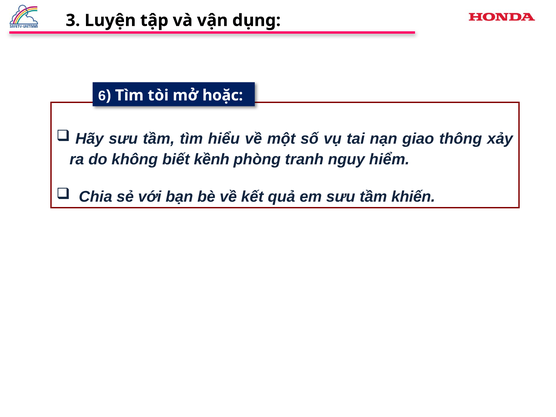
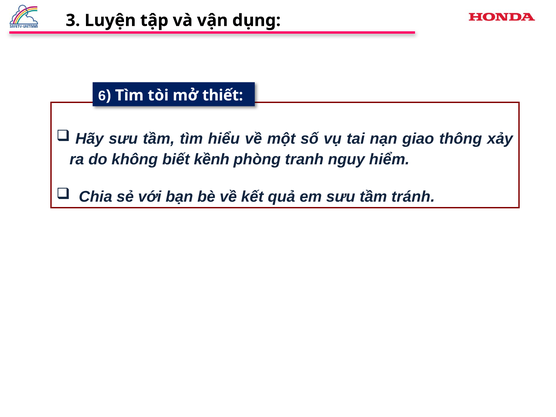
hoặc: hoặc -> thiết (223, 95)
khiến: khiến -> tránh (413, 197)
